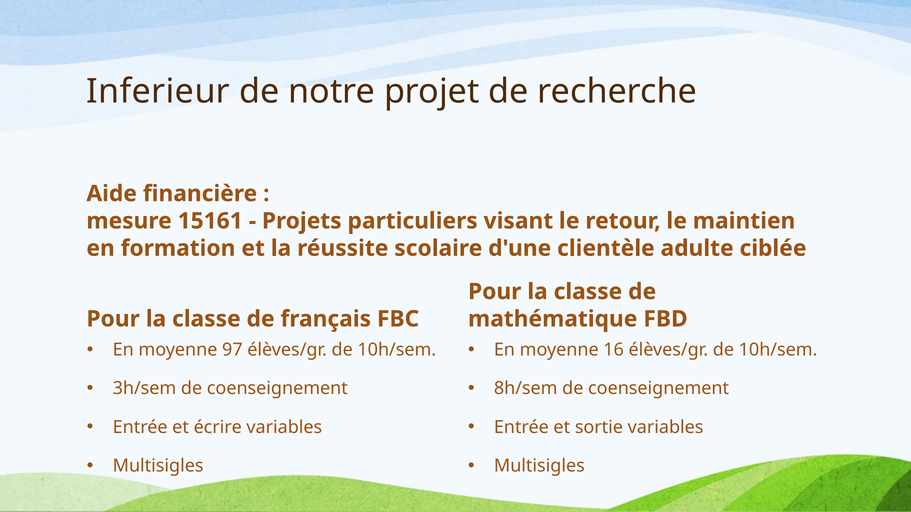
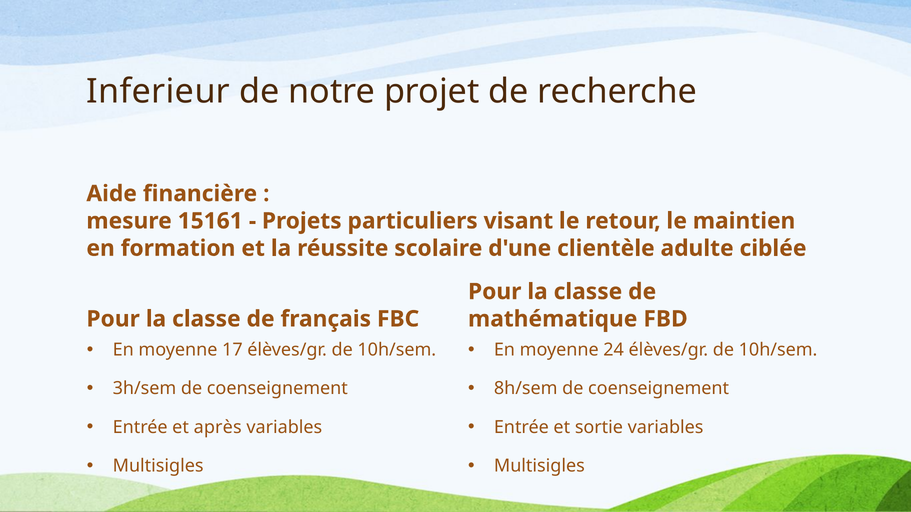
97: 97 -> 17 (232, 350)
16: 16 -> 24 (614, 350)
écrire: écrire -> après (218, 428)
